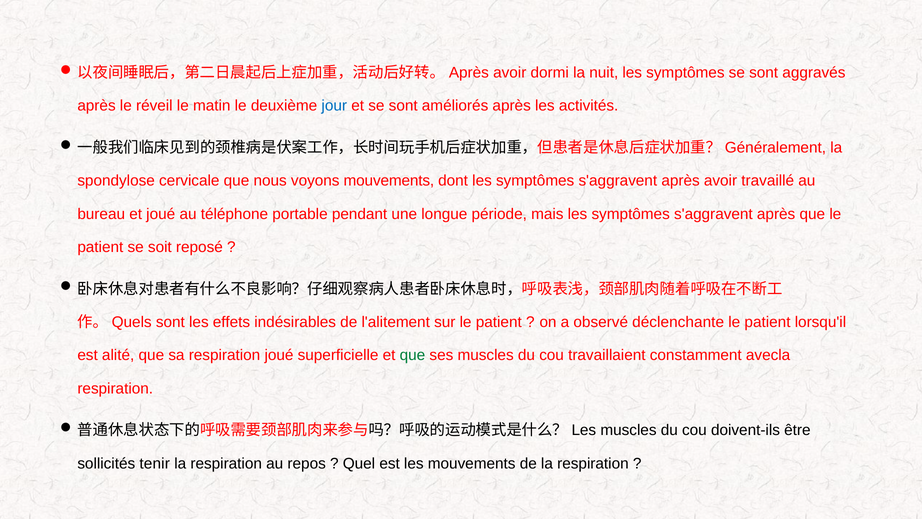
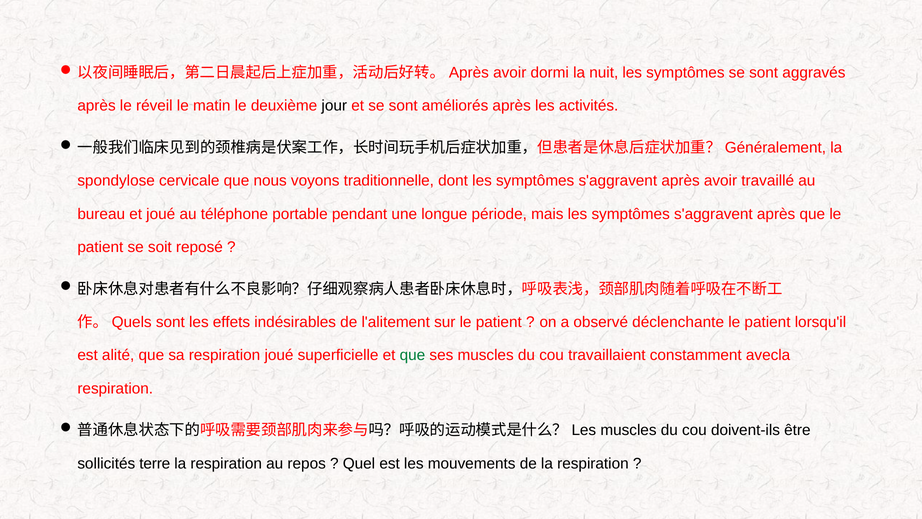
jour colour: blue -> black (334, 106)
voyons mouvements: mouvements -> traditionnelle (389, 181)
tenir: tenir -> terre (155, 463)
